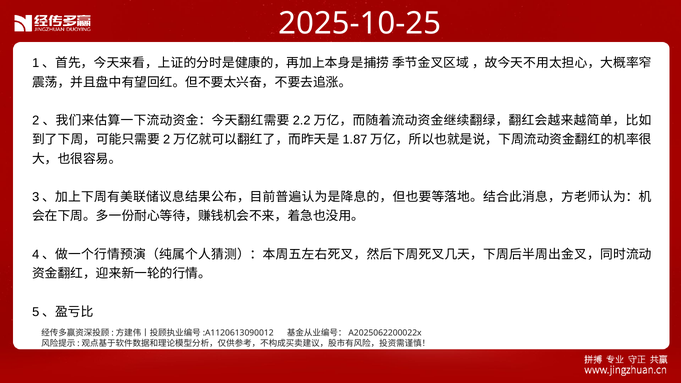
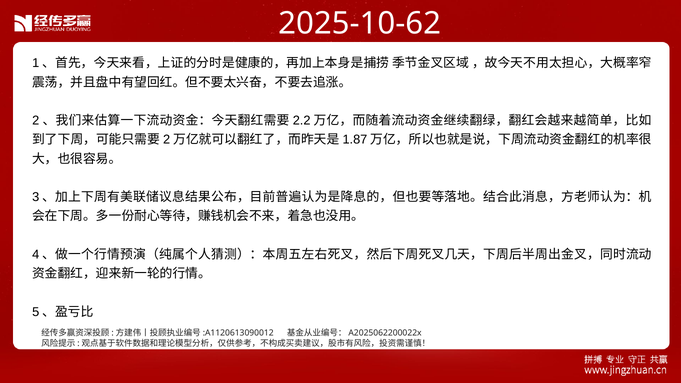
2025-10-25: 2025-10-25 -> 2025-10-62 (360, 23)
